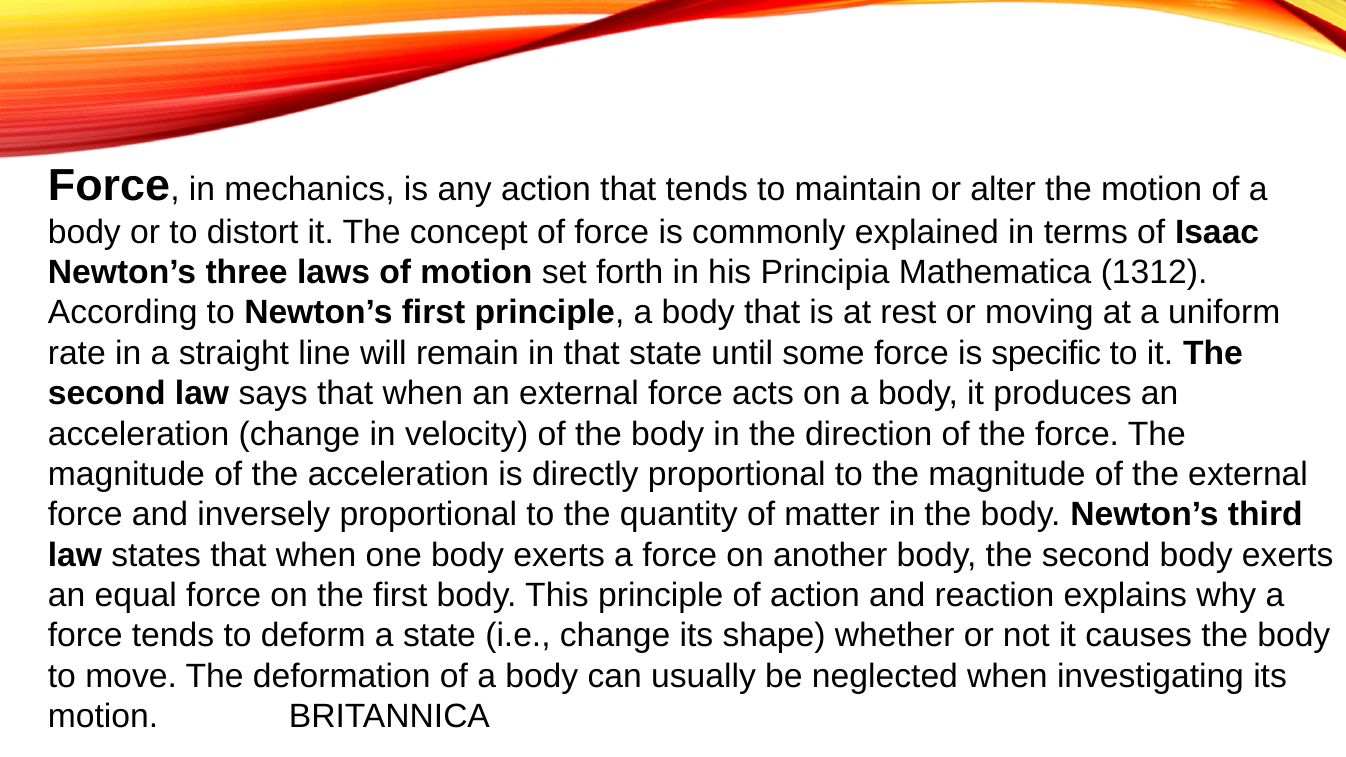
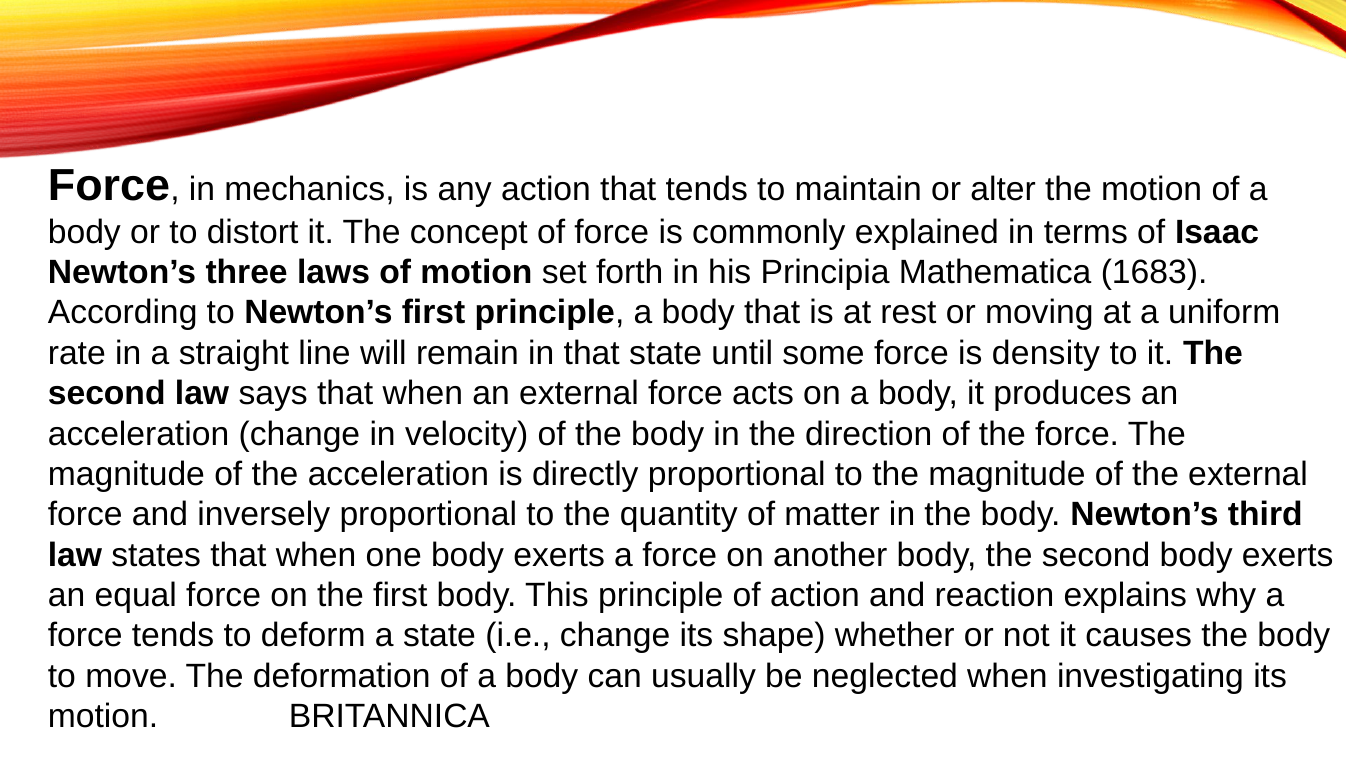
1312: 1312 -> 1683 (1154, 272)
specific: specific -> density (1046, 353)
